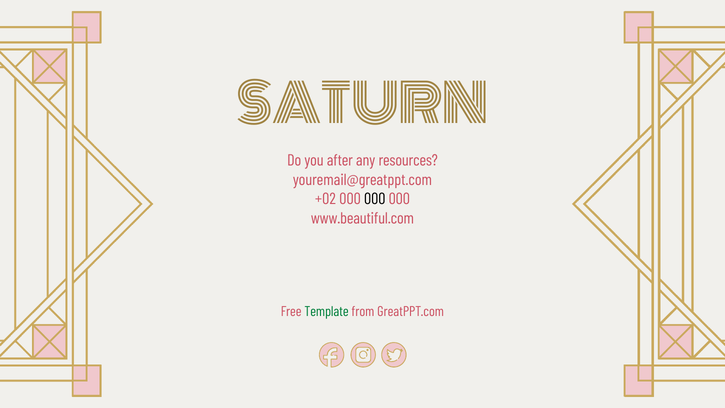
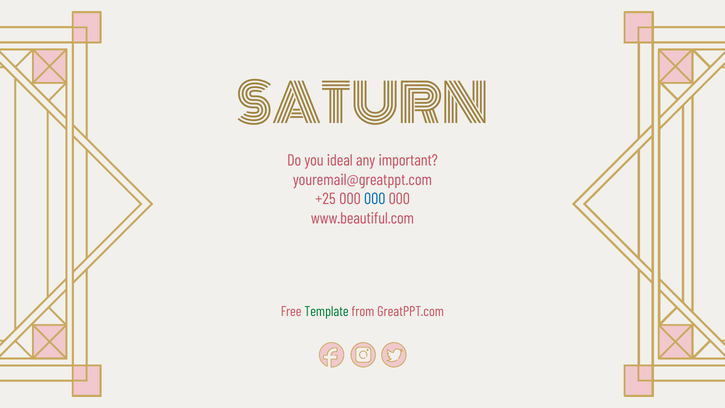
after: after -> ideal (340, 160)
resources: resources -> important (408, 160)
+02: +02 -> +25 (325, 199)
000 colour: black -> blue (375, 199)
